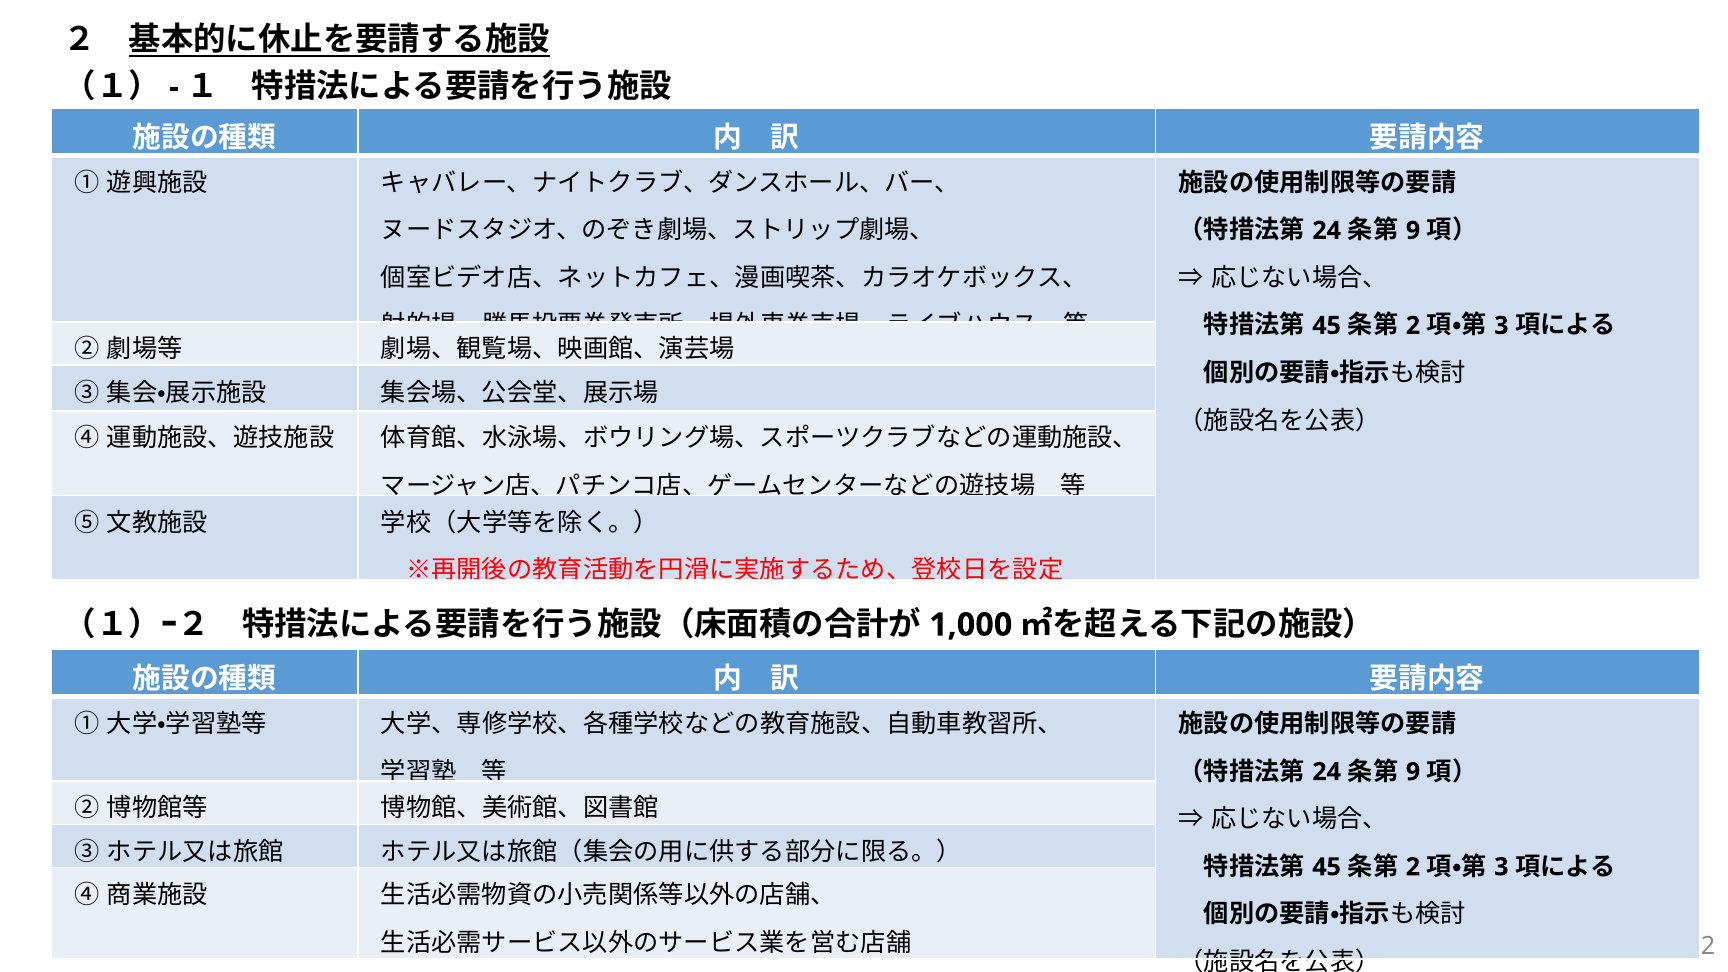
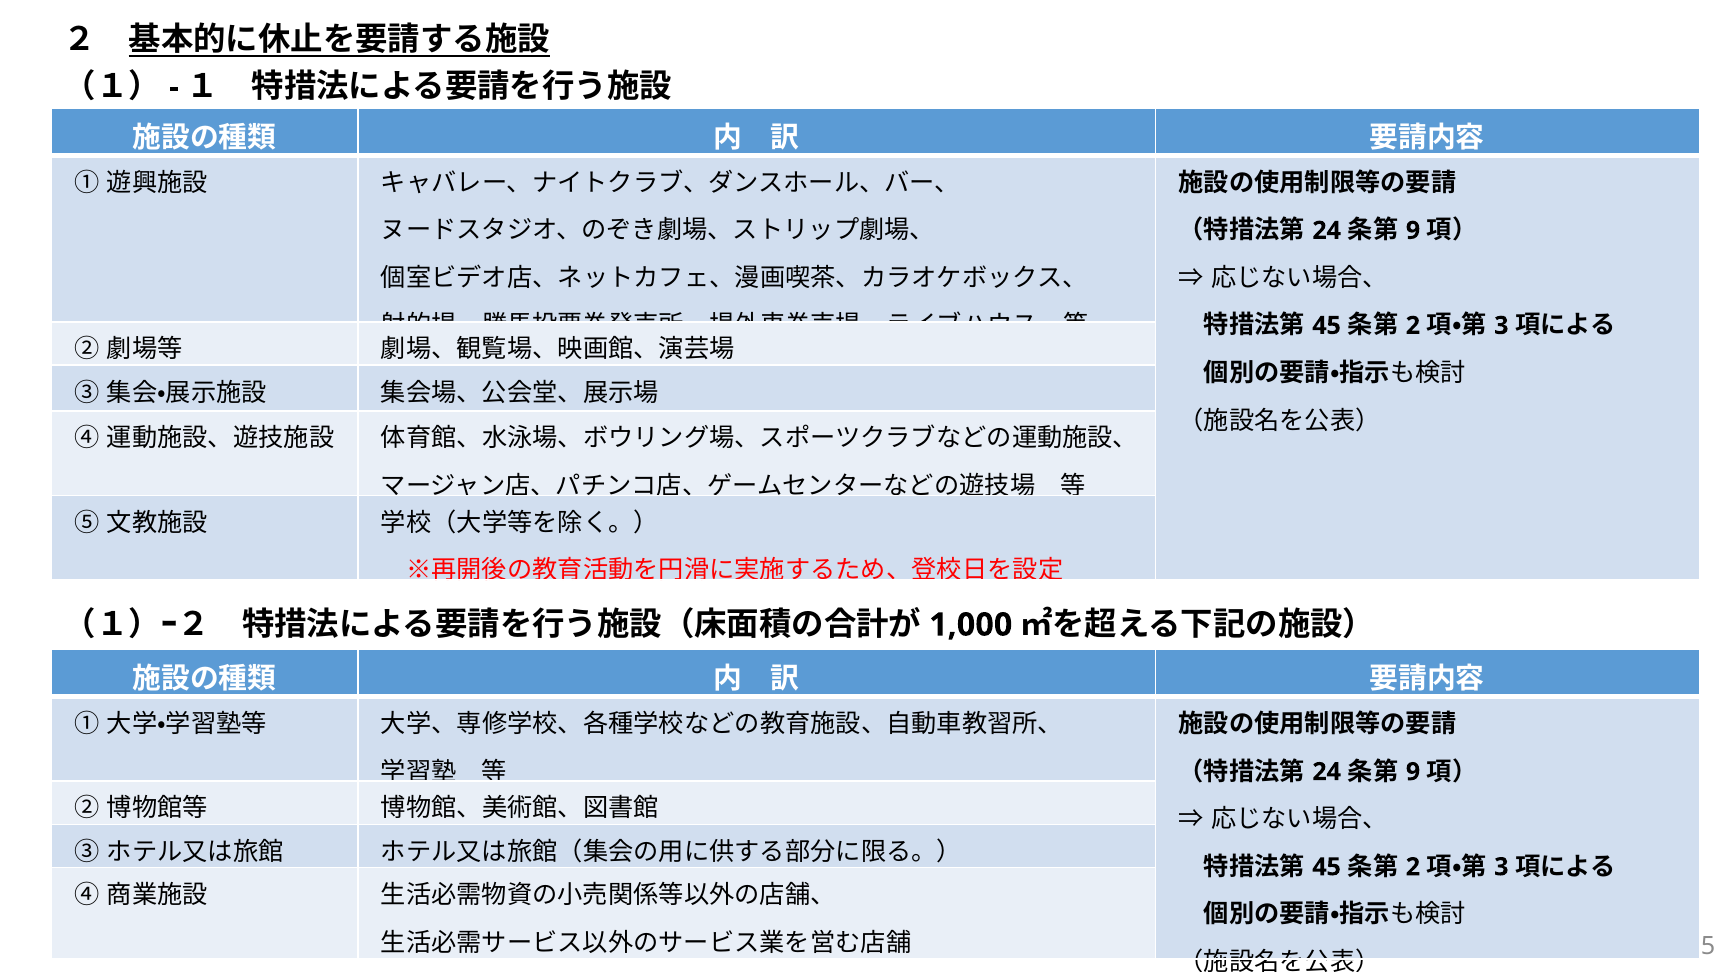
2: 2 -> 5 (1708, 946)
